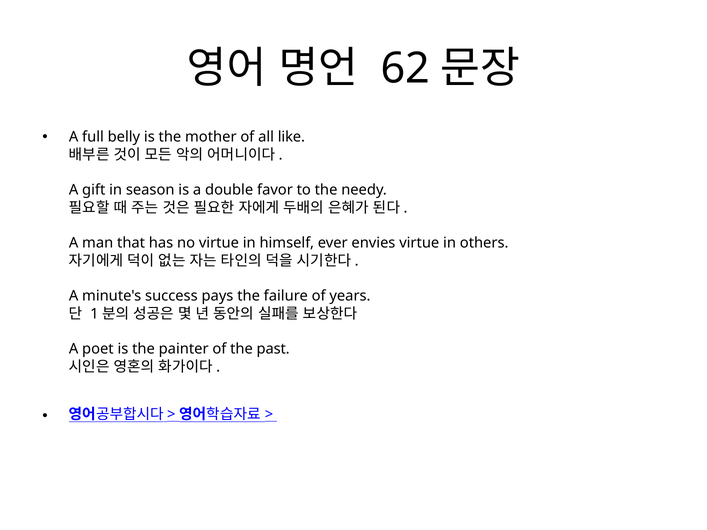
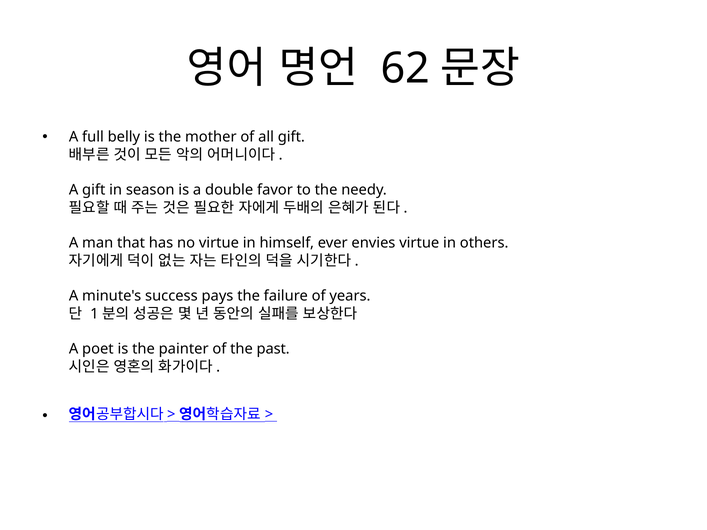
all like: like -> gift (291, 137)
